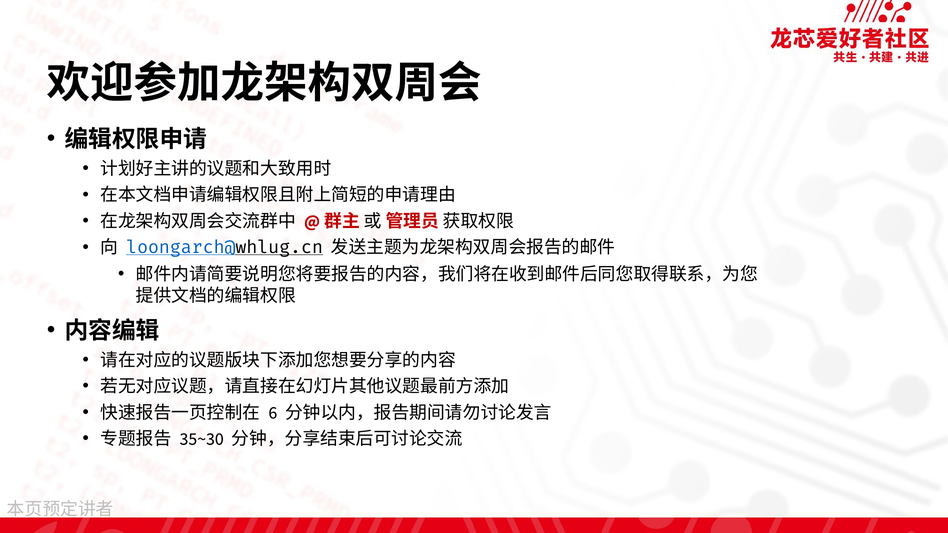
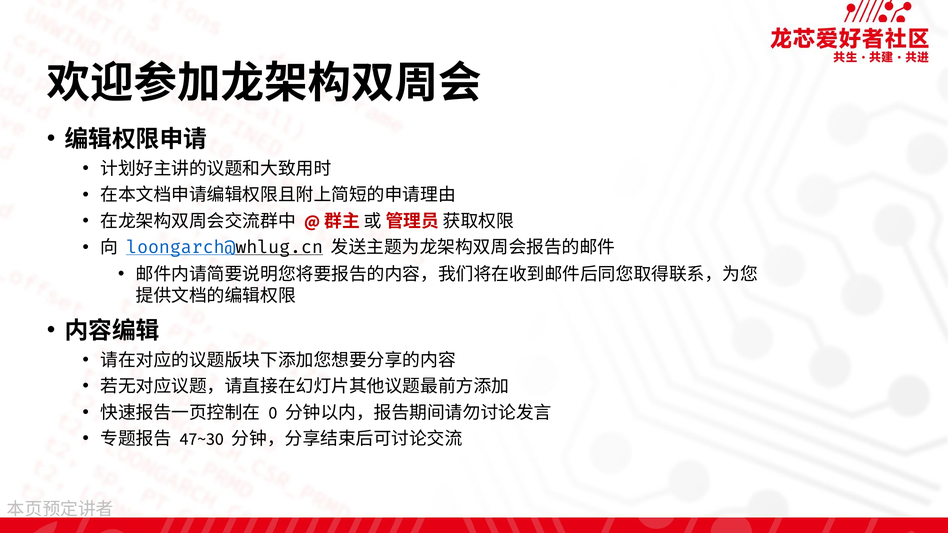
6: 6 -> 0 (273, 413)
35~30: 35~30 -> 47~30 (202, 439)
